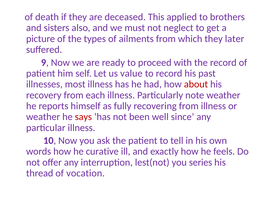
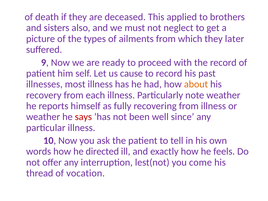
value: value -> cause (131, 73)
about colour: red -> orange (196, 84)
curative: curative -> directed (102, 151)
series: series -> come (200, 162)
